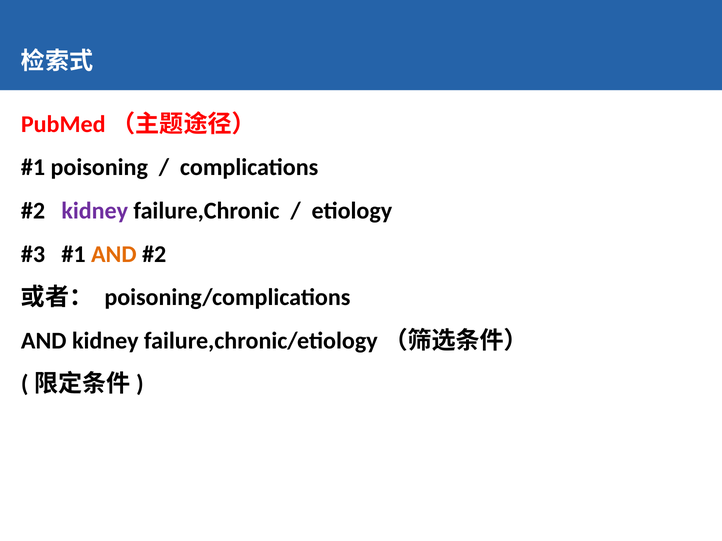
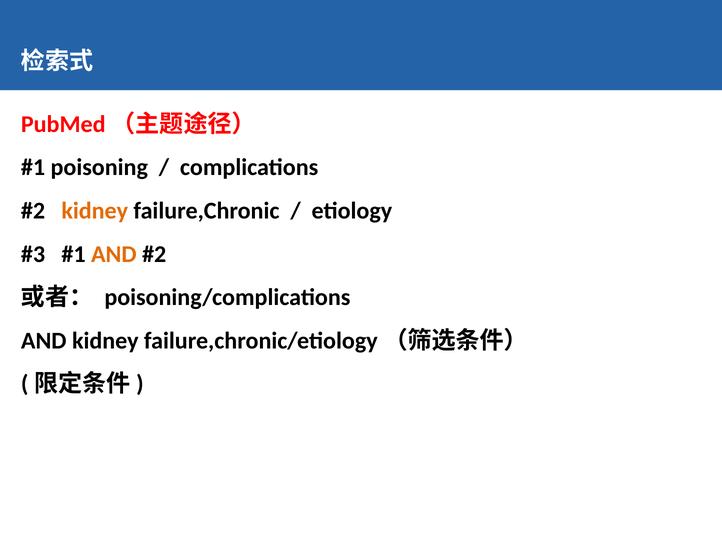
kidney colour: purple -> orange (95, 211)
